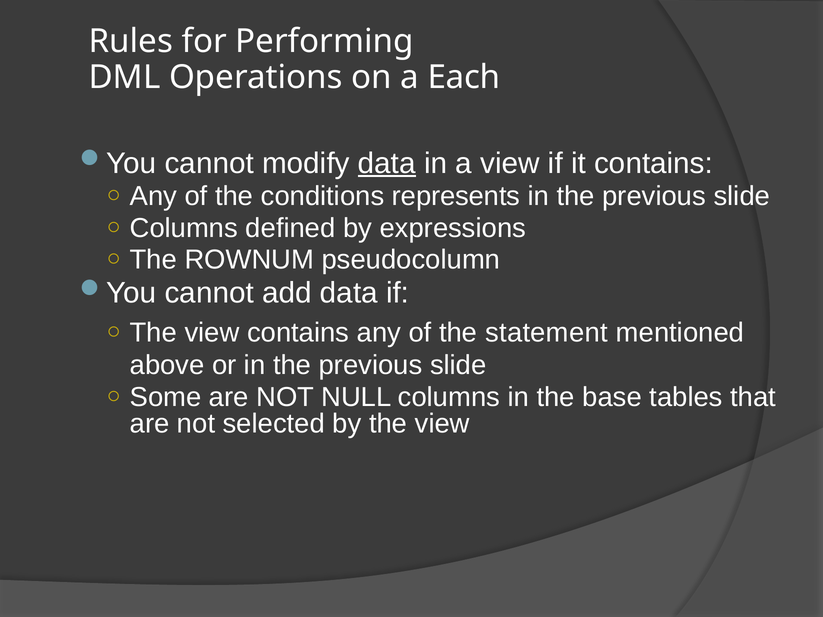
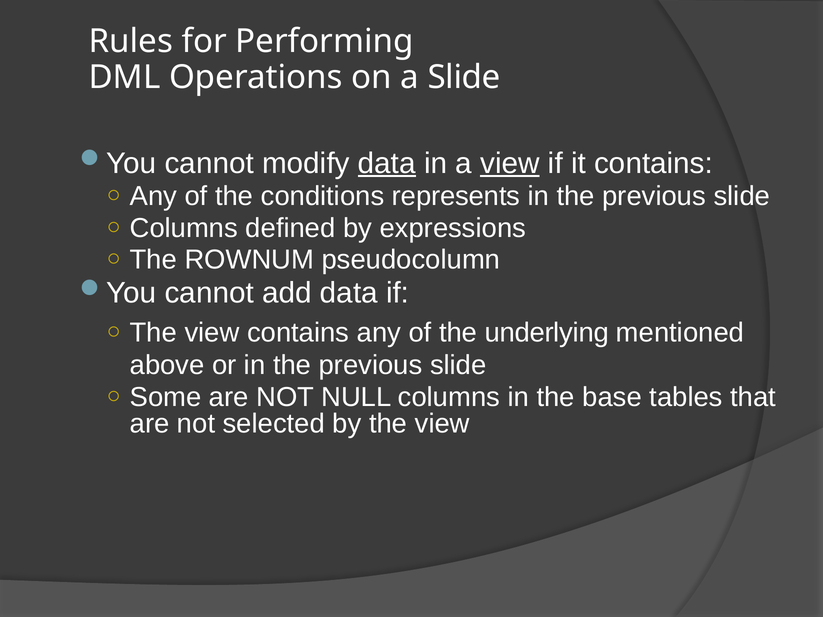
a Each: Each -> Slide (464, 77)
view underline: none -> present (510, 163)
statement: statement -> underlying (547, 333)
